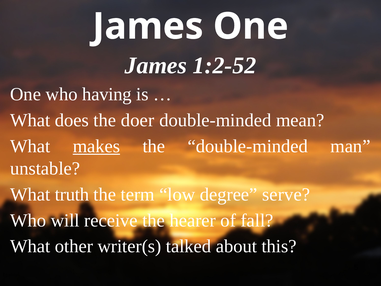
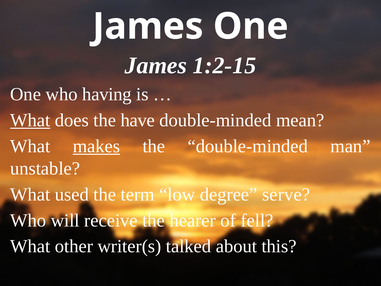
1:2-52: 1:2-52 -> 1:2-15 (224, 65)
What underline: none -> present (30, 120)
doer: doer -> have (138, 120)
truth: truth -> used (72, 194)
fall: fall -> fell (257, 220)
